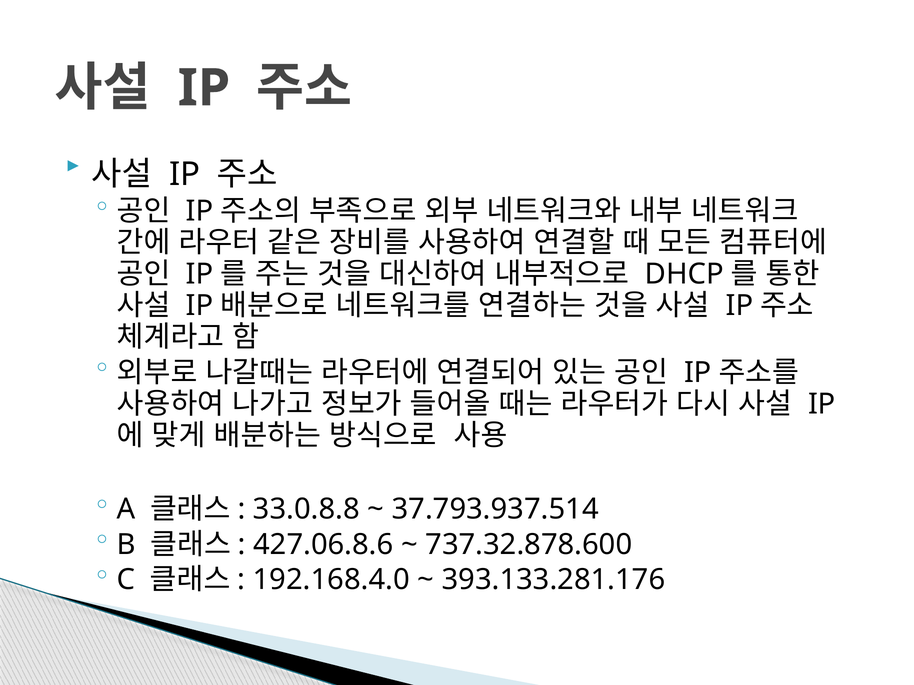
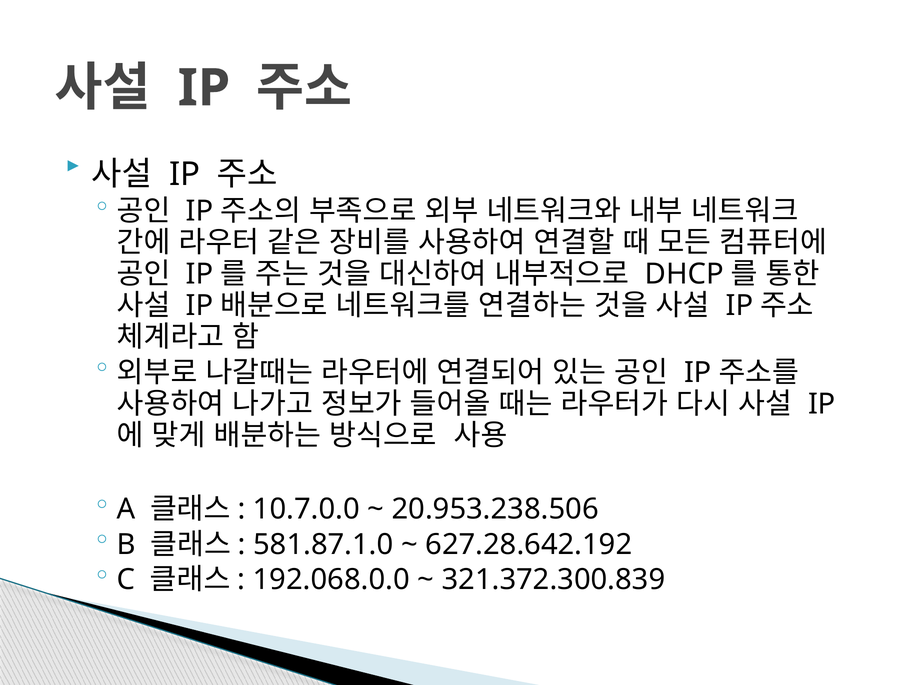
33.0.8.8: 33.0.8.8 -> 10.7.0.0 (306, 510)
37.793.937.514: 37.793.937.514 -> 20.953.238.506 (495, 510)
427.06.8.6: 427.06.8.6 -> 581.87.1.0 (323, 545)
737.32.878.600: 737.32.878.600 -> 627.28.642.192 (529, 545)
192.168.4.0: 192.168.4.0 -> 192.068.0.0 (331, 580)
393.133.281.176: 393.133.281.176 -> 321.372.300.839 (553, 580)
